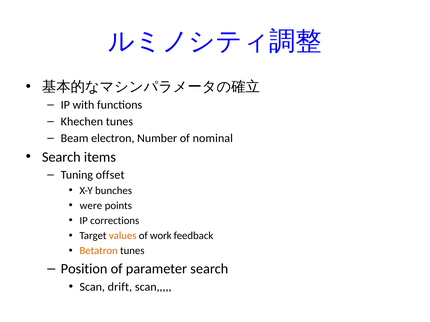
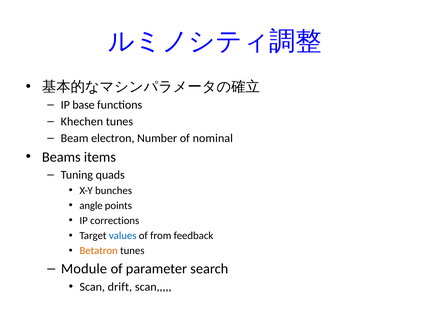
with: with -> base (84, 105)
Search: Search -> Beams (61, 157)
offset: offset -> quads (110, 175)
were: were -> angle (91, 206)
values colour: orange -> blue (123, 236)
work: work -> from (161, 236)
Position: Position -> Module (84, 269)
